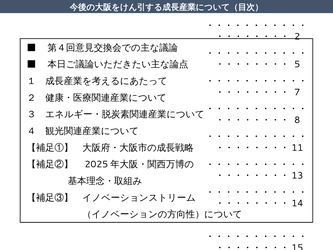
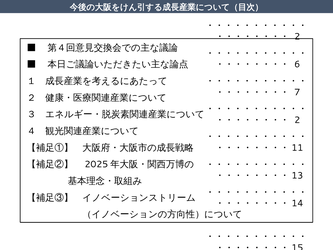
5: 5 -> 6 (297, 64)
8: 8 -> 2 (297, 120)
